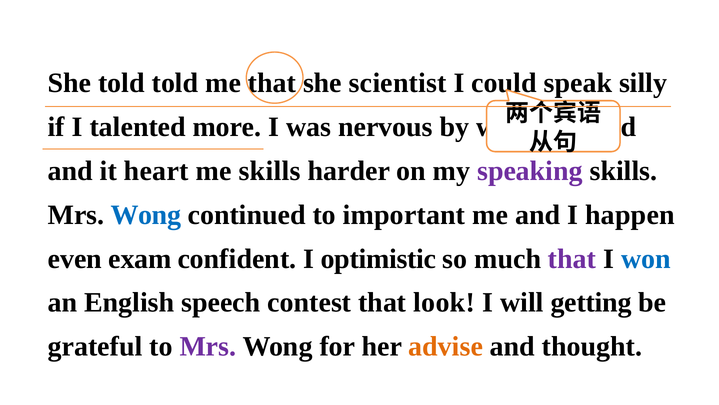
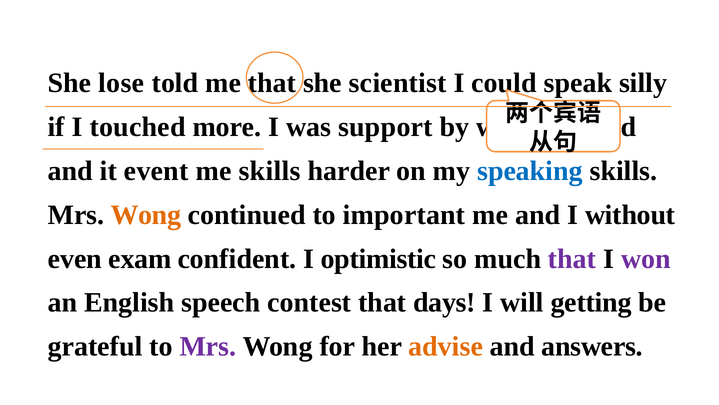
She told: told -> lose (121, 83)
talented: talented -> touched (138, 127)
nervous: nervous -> support (385, 127)
heart: heart -> event (156, 171)
speaking colour: purple -> blue (530, 171)
Wong colour: blue -> orange (146, 215)
happen: happen -> without (630, 215)
won colour: blue -> purple (646, 258)
look: look -> days (444, 302)
thought: thought -> answers (592, 346)
